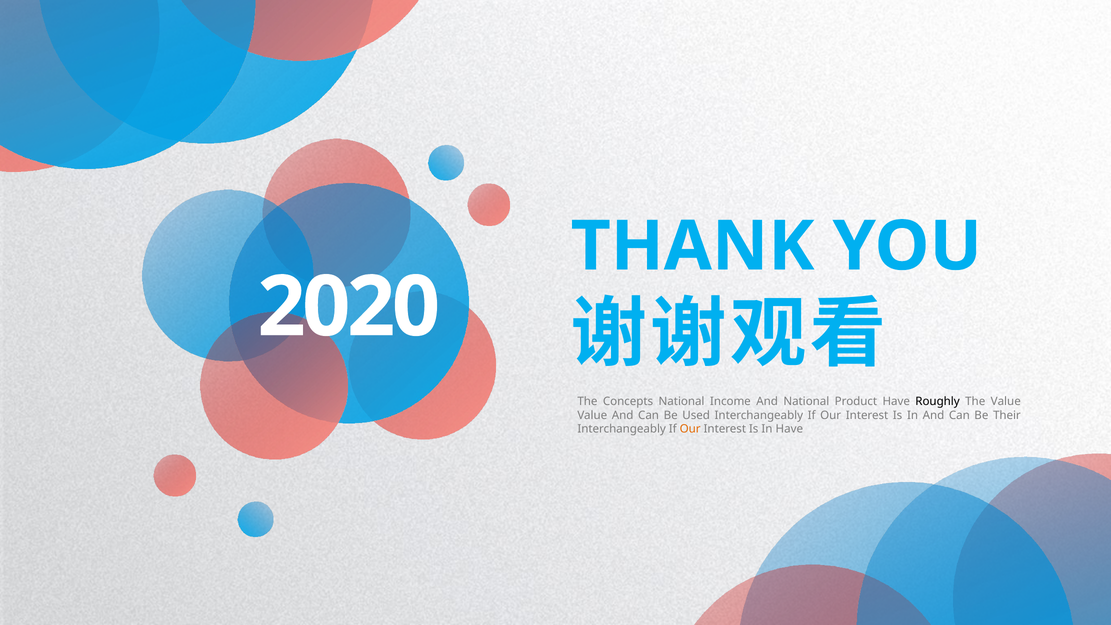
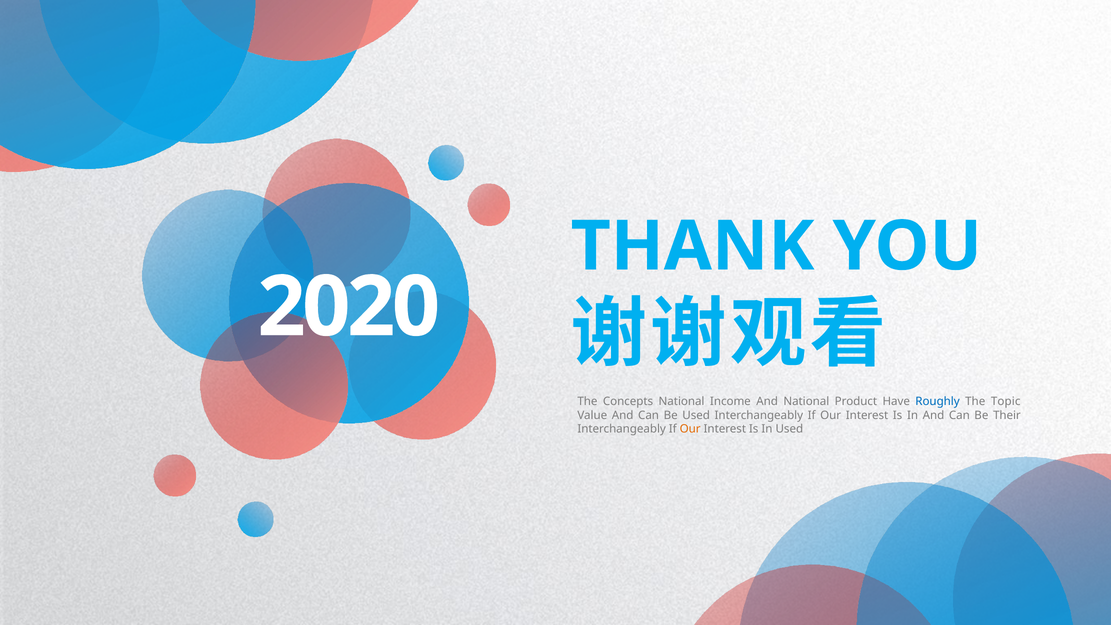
Roughly colour: black -> blue (938, 401)
The Value: Value -> Topic (1006, 401)
In Have: Have -> Used (789, 429)
